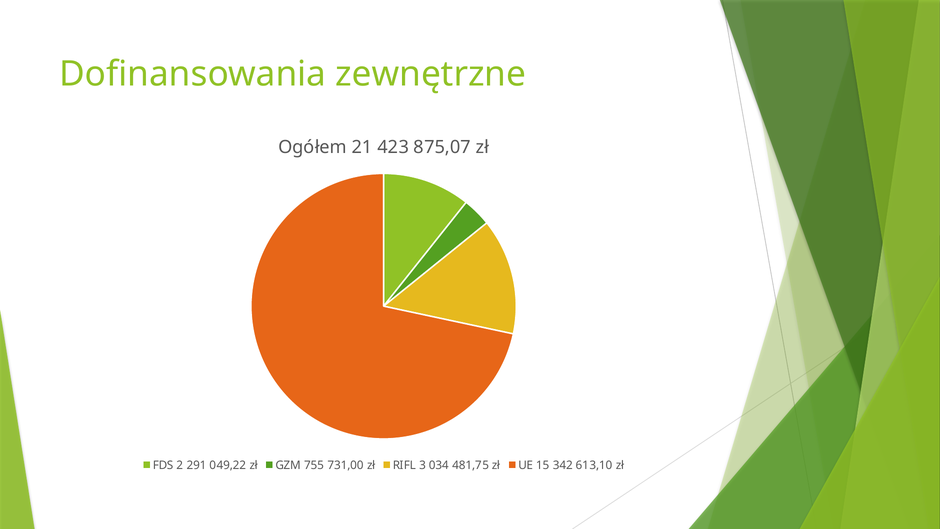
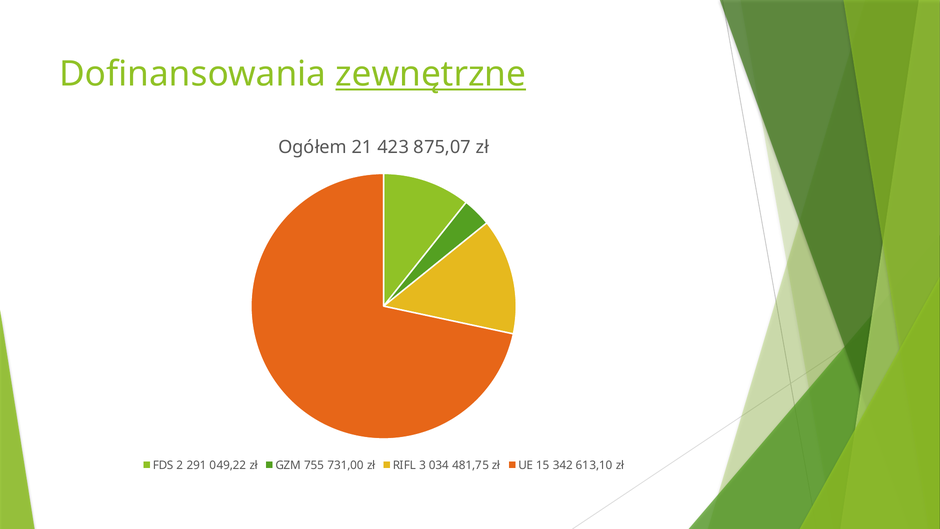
zewnętrzne underline: none -> present (431, 74)
